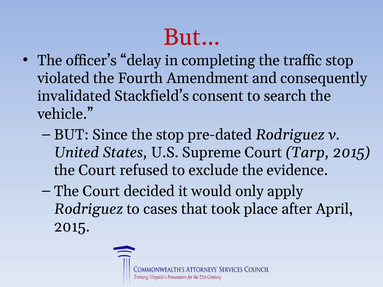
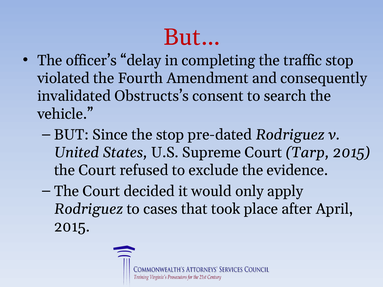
Stackfield’s: Stackfield’s -> Obstructs’s (152, 96)
